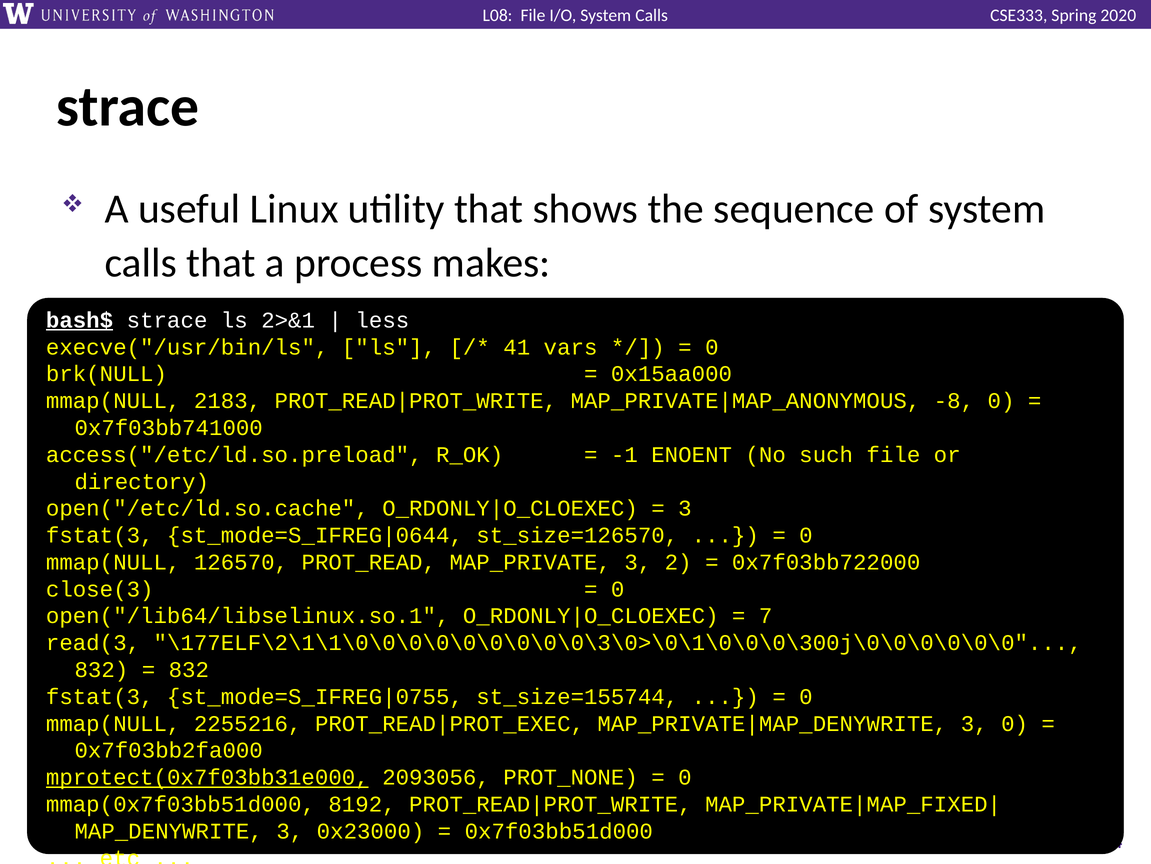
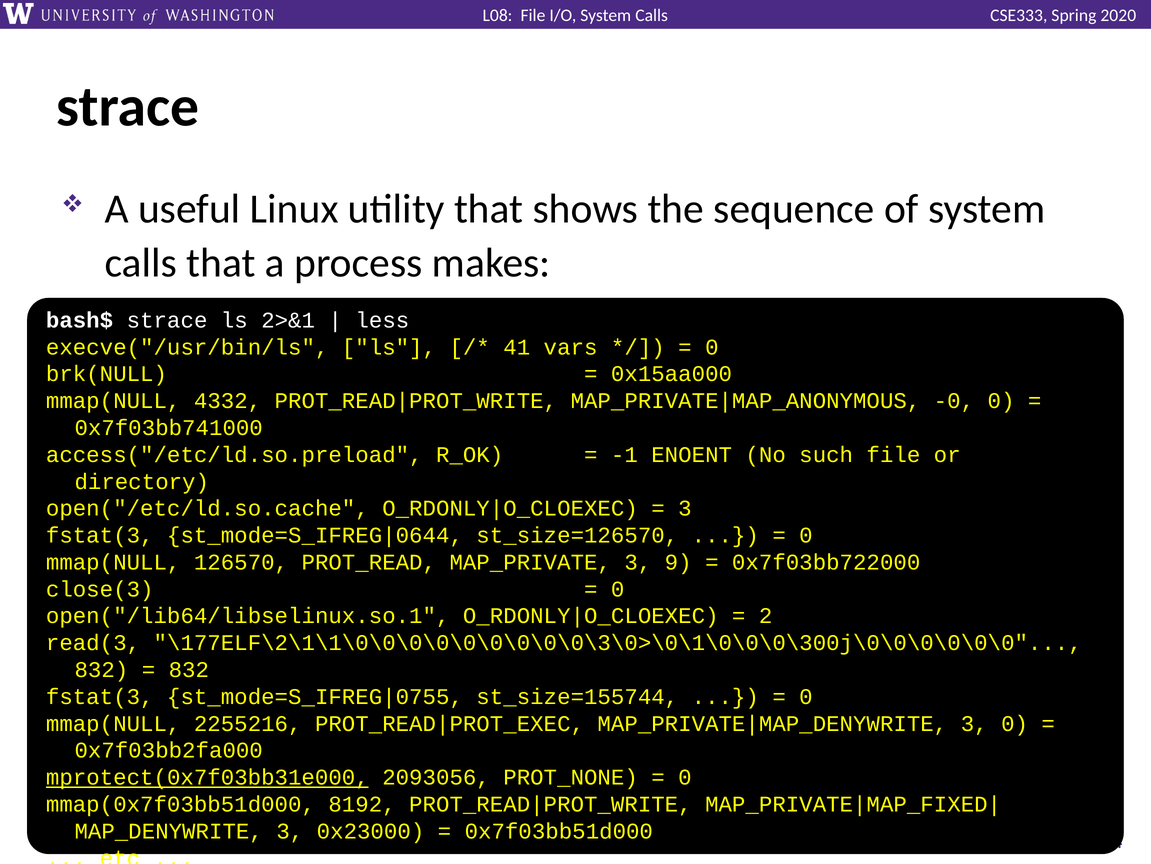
bash$ underline: present -> none (80, 320)
2183: 2183 -> 4332 (228, 401)
-8: -8 -> -0 (954, 401)
2: 2 -> 9 (678, 562)
7: 7 -> 2 (766, 616)
